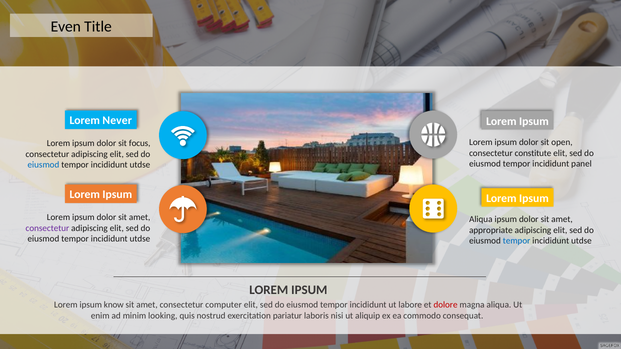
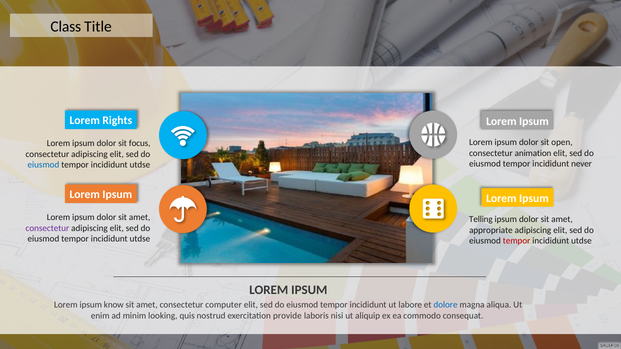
Even: Even -> Class (66, 26)
Never: Never -> Rights (117, 121)
constitute: constitute -> animation (533, 153)
panel: panel -> never (582, 164)
Aliqua: Aliqua -> Telling (481, 219)
tempor colour: blue -> red (517, 241)
dolore colour: red -> blue (446, 305)
pariatur: pariatur -> provide (287, 316)
